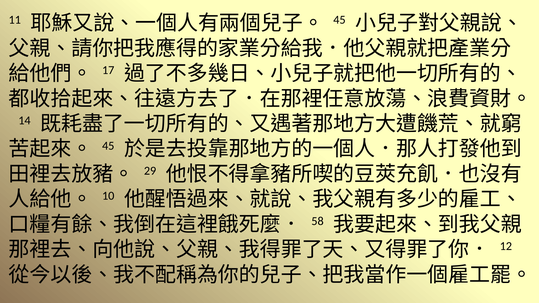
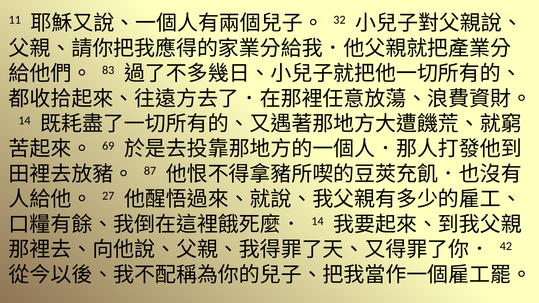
45: 45 -> 32 (339, 20)
17: 17 -> 83 (108, 70)
45: 45 -> 69 (108, 146)
29: 29 -> 87 (150, 171)
10: 10 -> 27 (108, 196)
58: 58 -> 14 (318, 221)
12: 12 -> 42 (506, 246)
